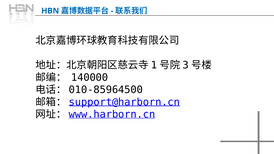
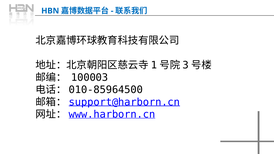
140000: 140000 -> 100003 (90, 77)
